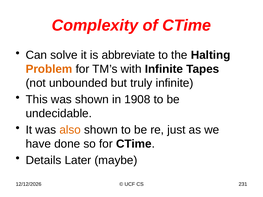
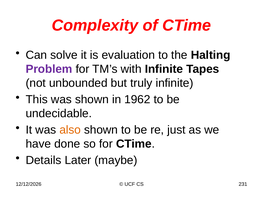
abbreviate: abbreviate -> evaluation (128, 55)
Problem colour: orange -> purple (49, 69)
1908: 1908 -> 1962 (137, 100)
